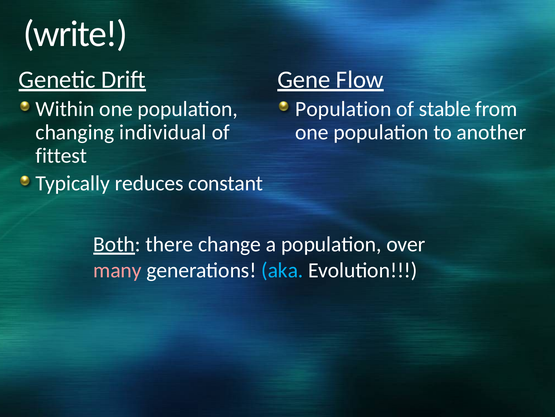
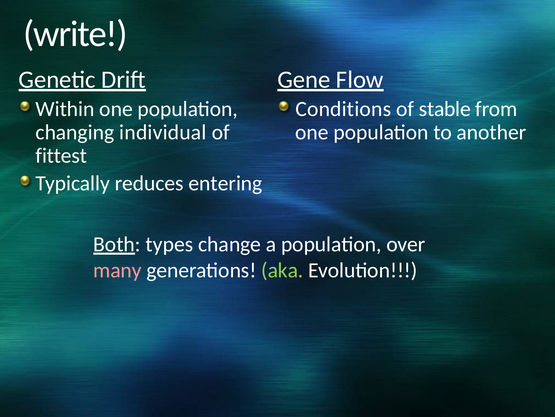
Population: Population -> Conditions (343, 109)
constant: constant -> entering (225, 183)
there: there -> types (169, 244)
aka colour: light blue -> light green (282, 270)
